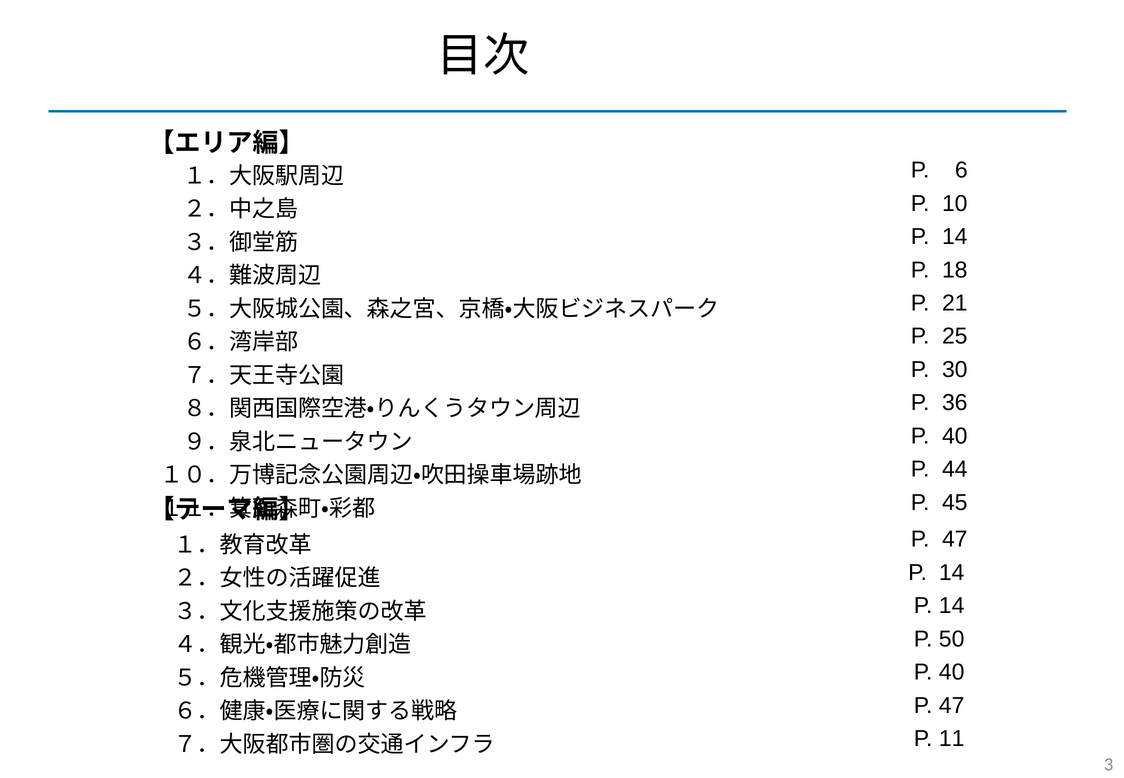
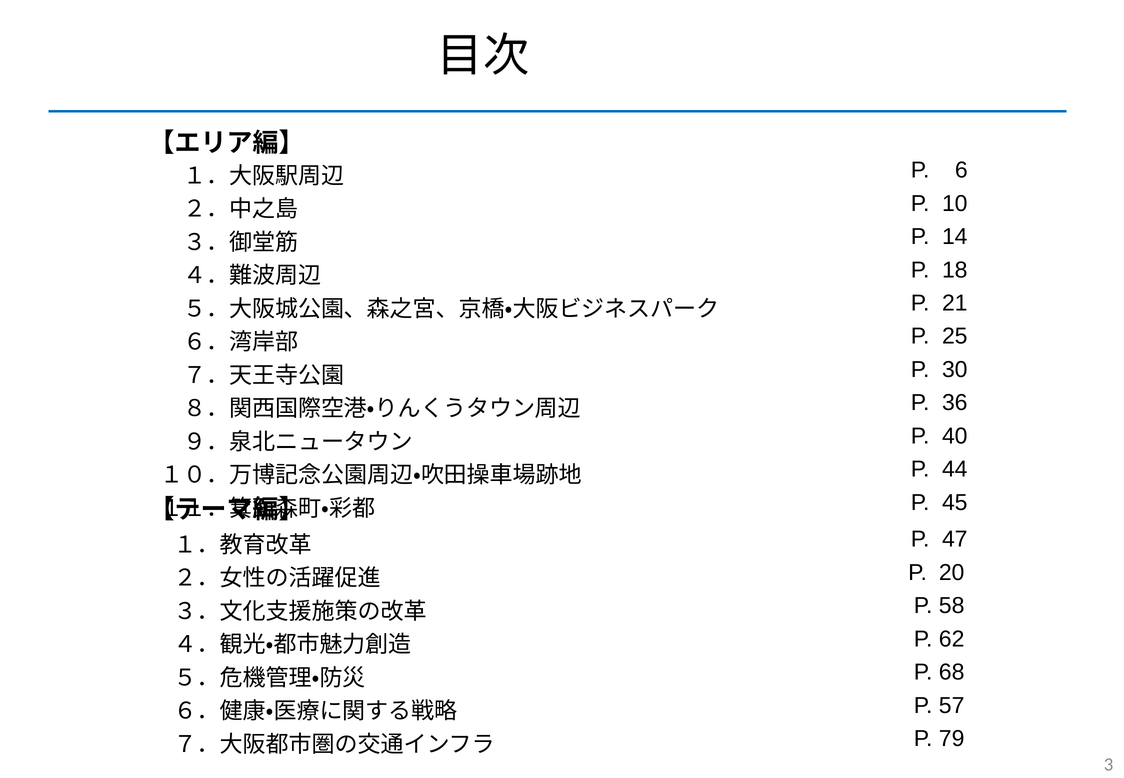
14: 14 -> 20 (952, 573)
14: 14 -> 58 (952, 606)
50: 50 -> 62 (952, 639)
40: 40 -> 68 (952, 672)
47: 47 -> 57 (952, 706)
11: 11 -> 79 (952, 739)
